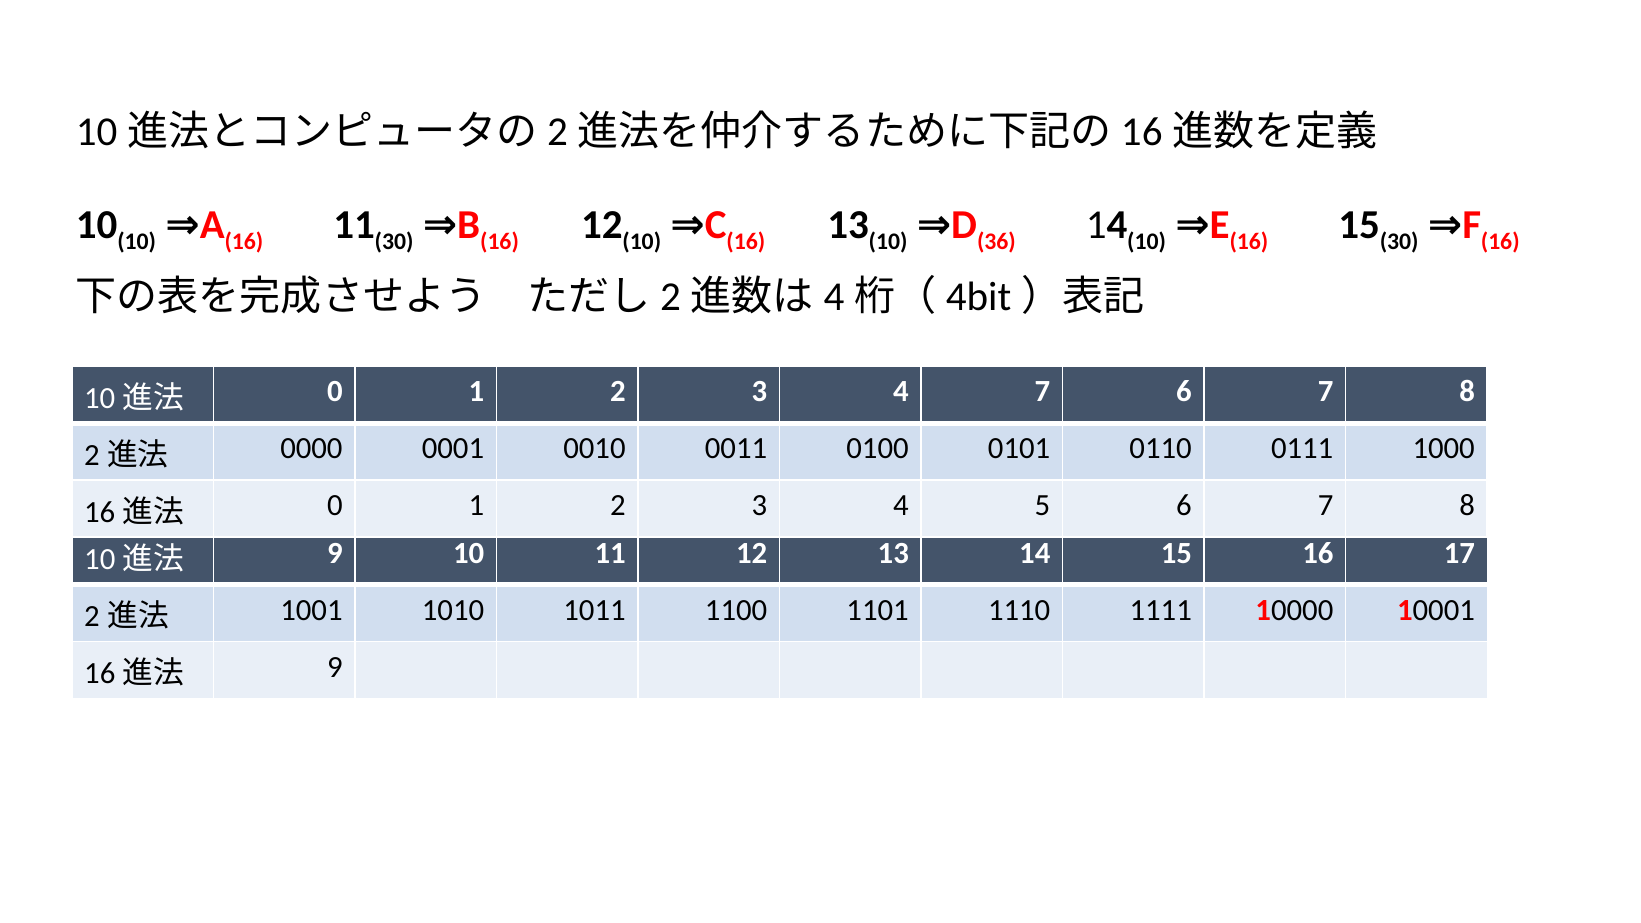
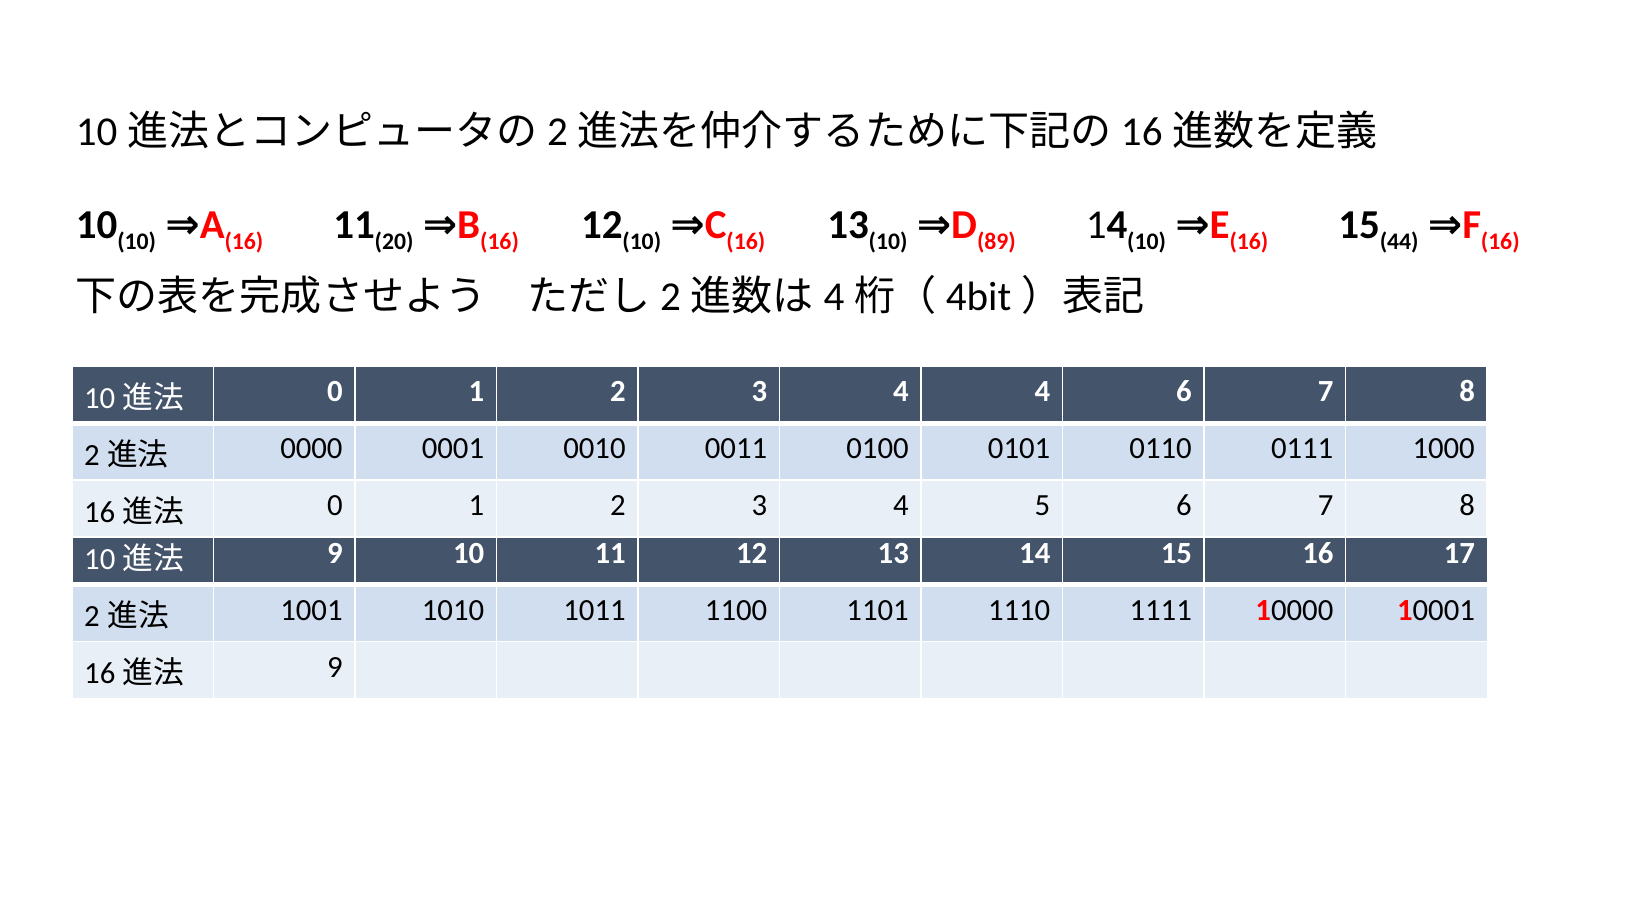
11 30: 30 -> 20 (394, 241)
36: 36 -> 89 (996, 241)
15 30: 30 -> 44 (1399, 241)
4 7: 7 -> 4 (1042, 392)
